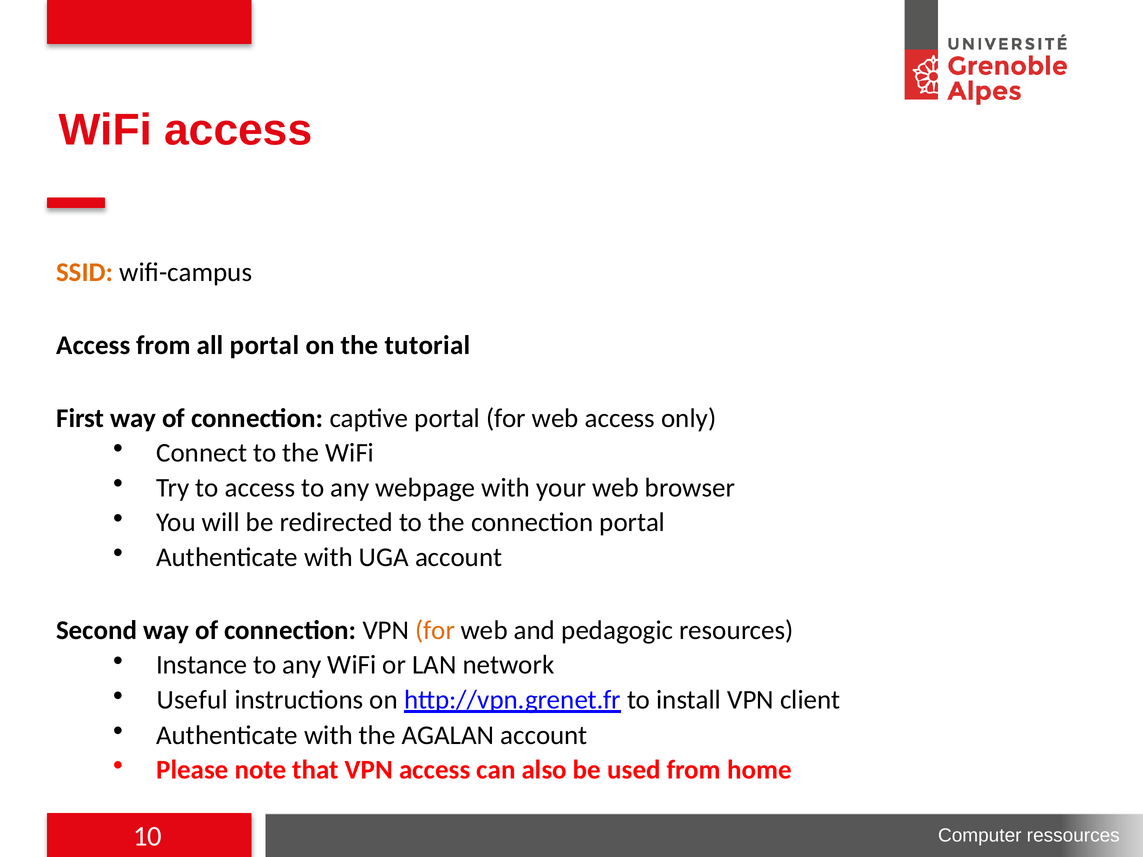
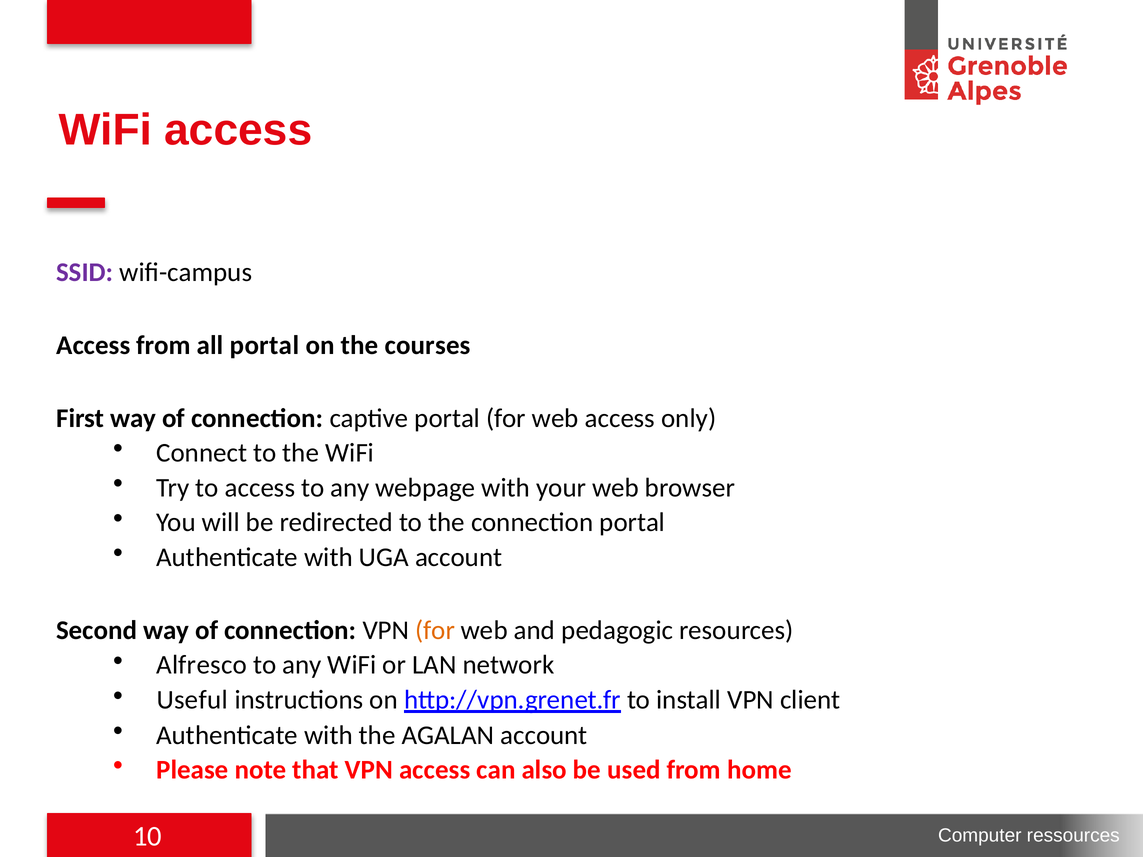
SSID colour: orange -> purple (85, 272)
tutorial: tutorial -> courses (428, 345)
Instance: Instance -> Alfresco (202, 665)
